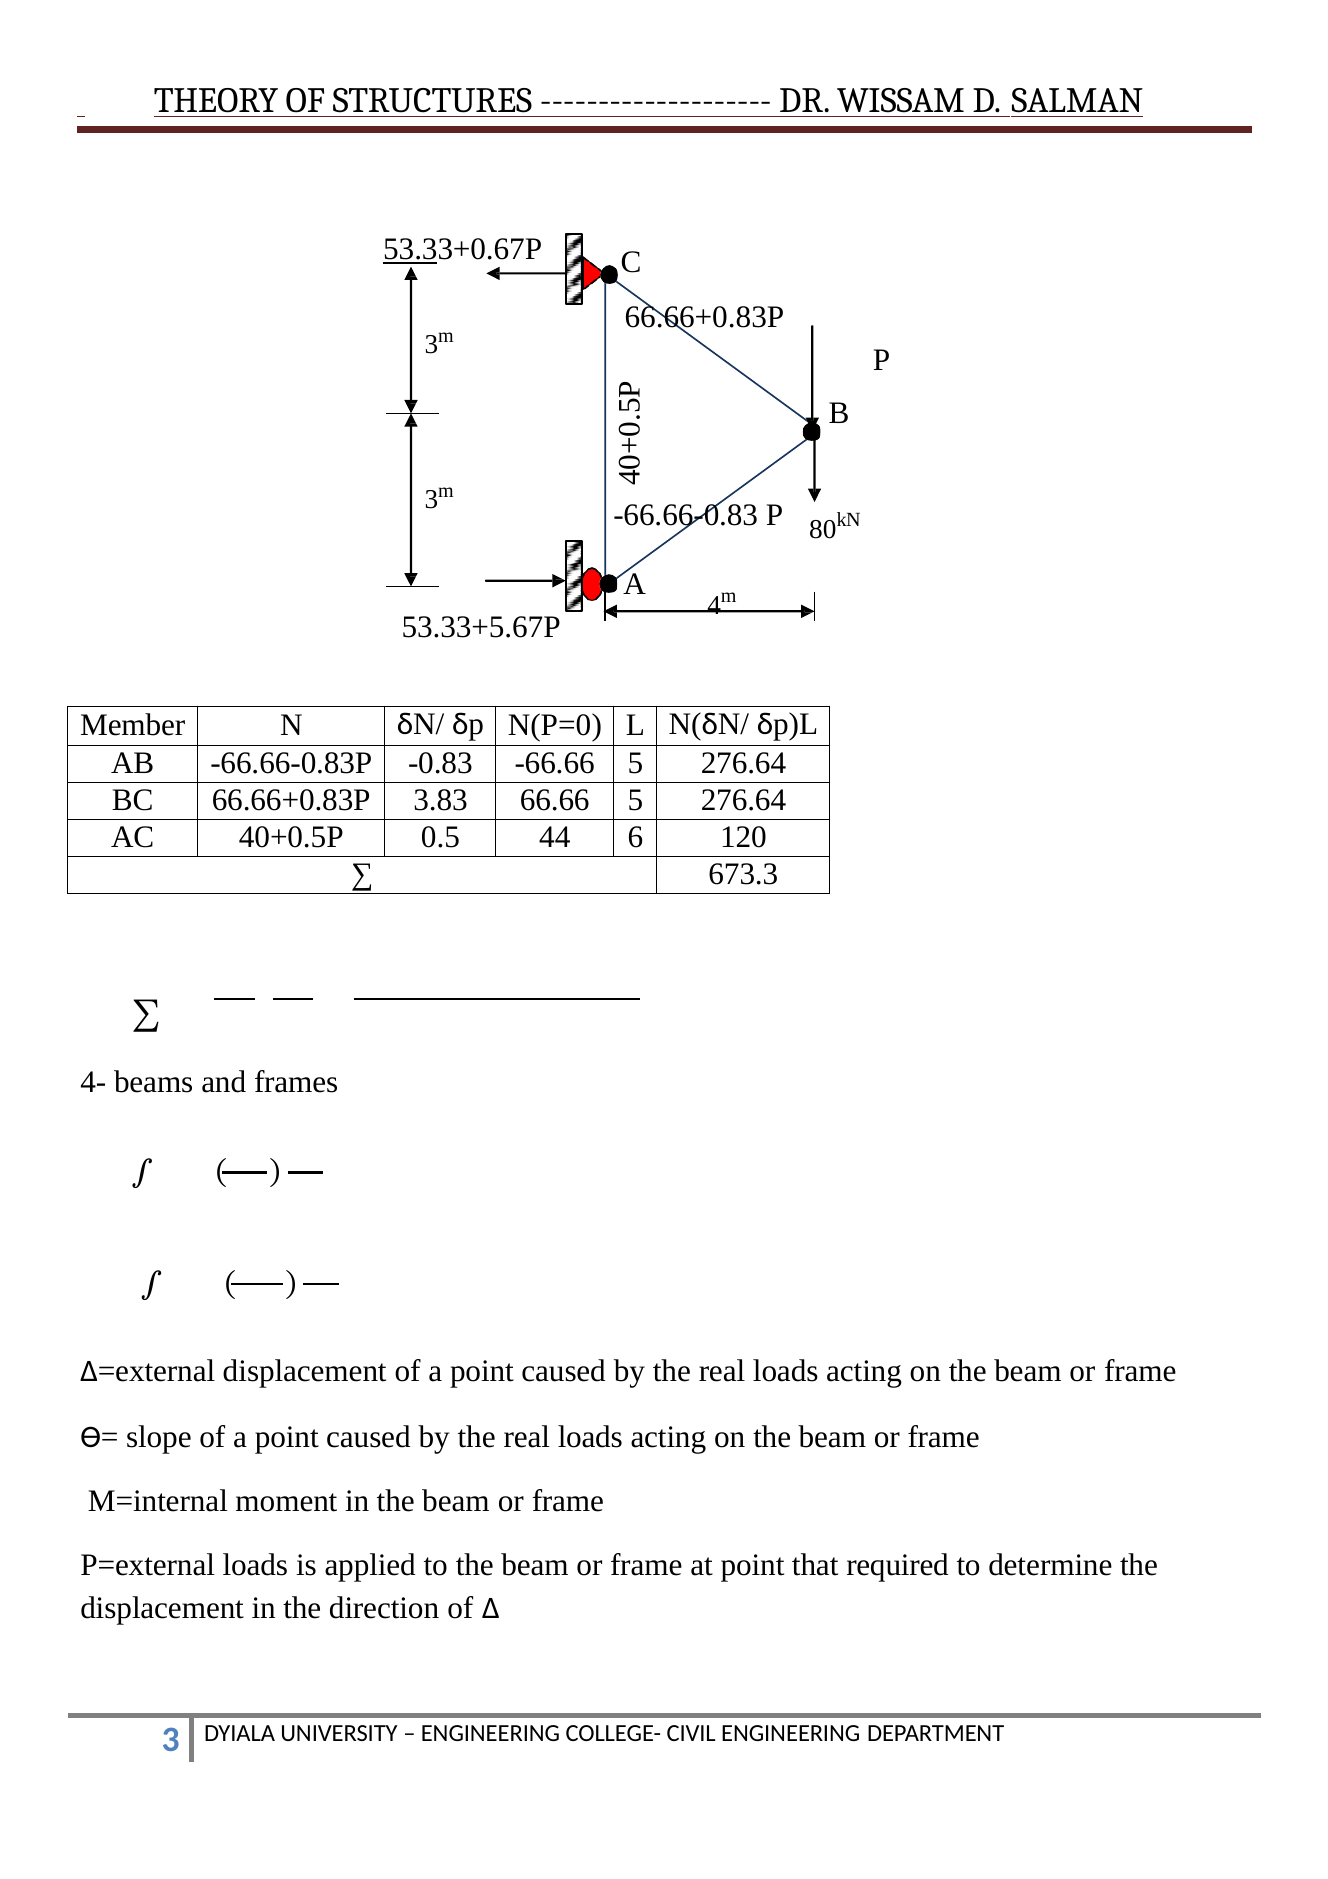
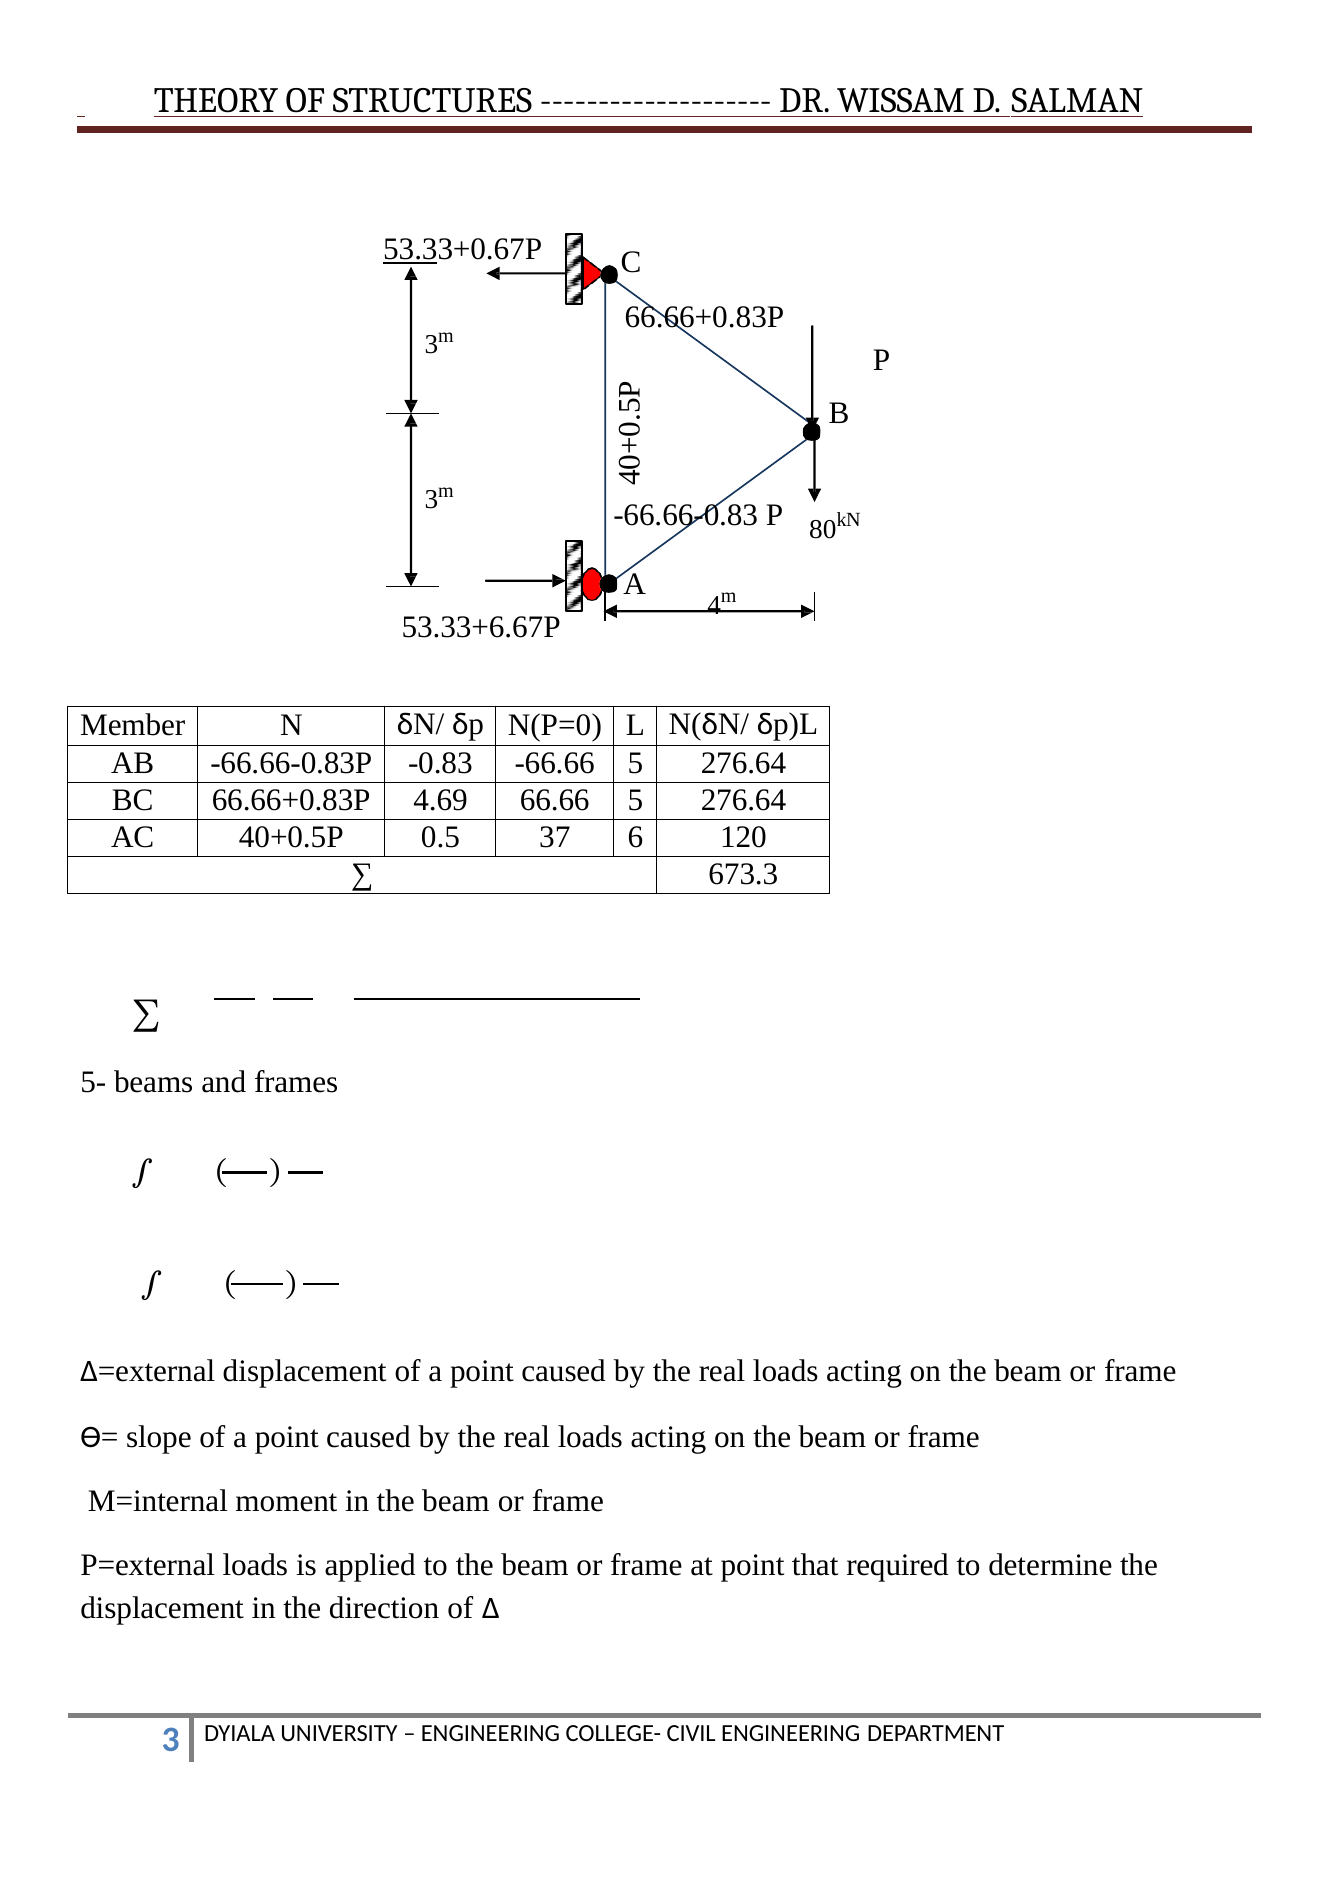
53.33+5.67P: 53.33+5.67P -> 53.33+6.67P (481, 627)
3.83: 3.83 -> 4.69 (440, 800)
44: 44 -> 37 (555, 837)
4-: 4- -> 5- (93, 1082)
